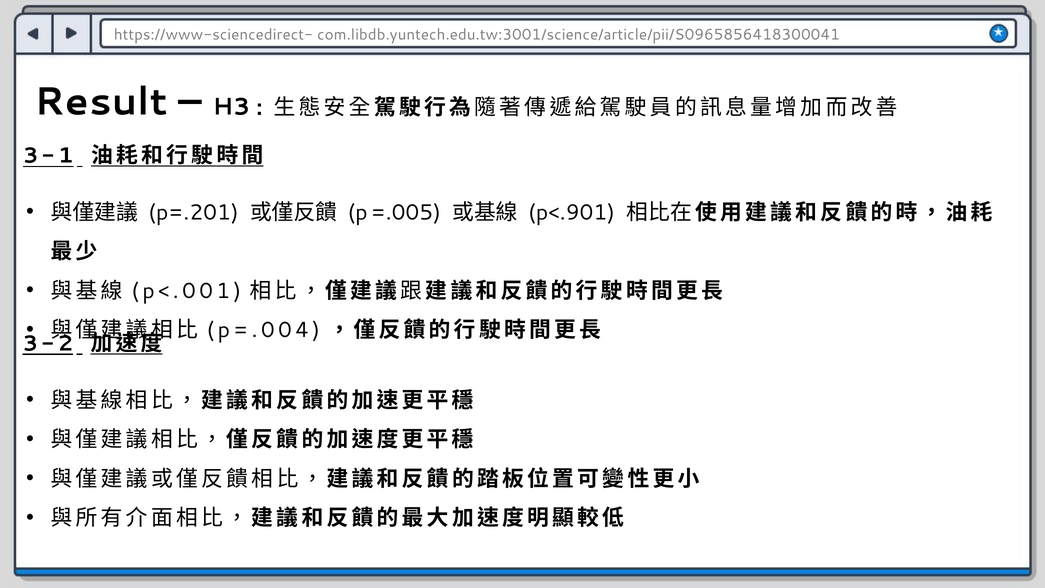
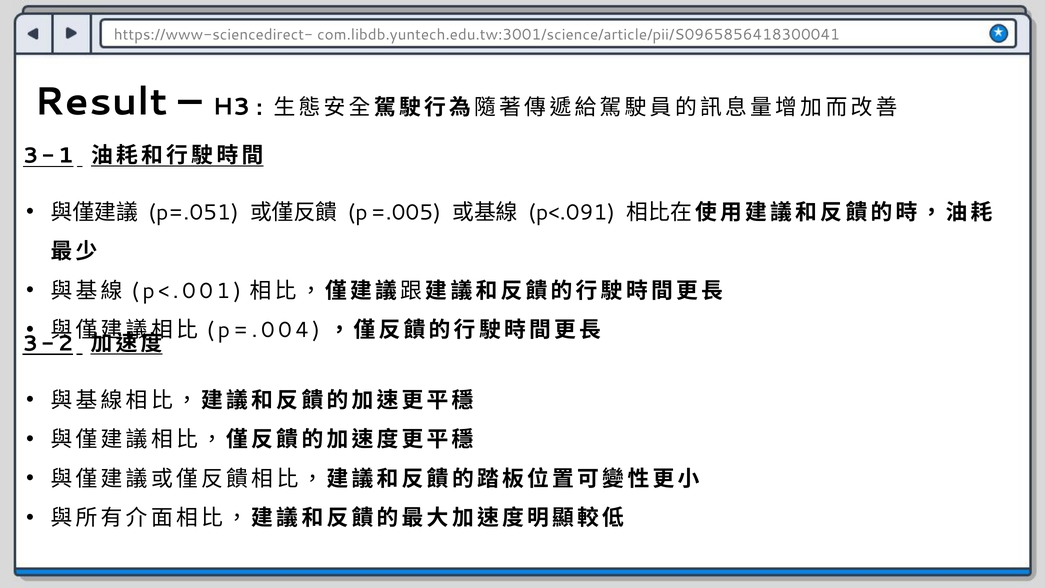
p=.201: p=.201 -> p=.051 (193, 212)
p<.901: p<.901 -> p<.091 (571, 212)
